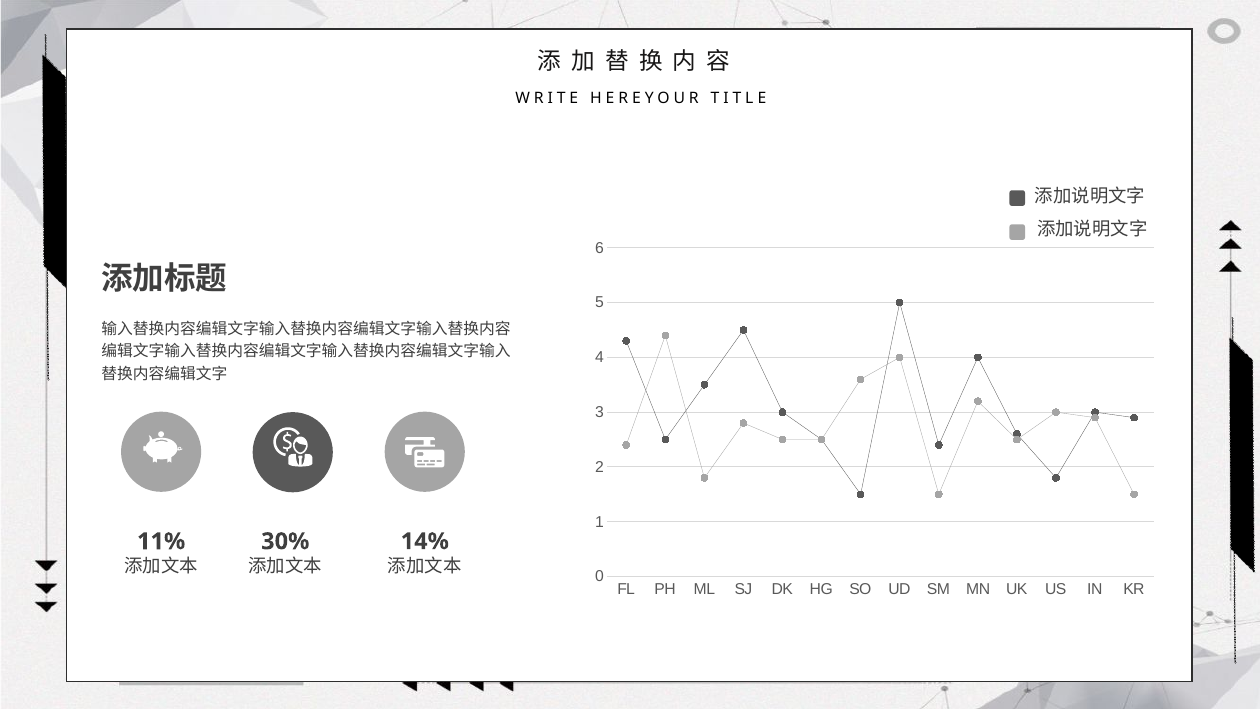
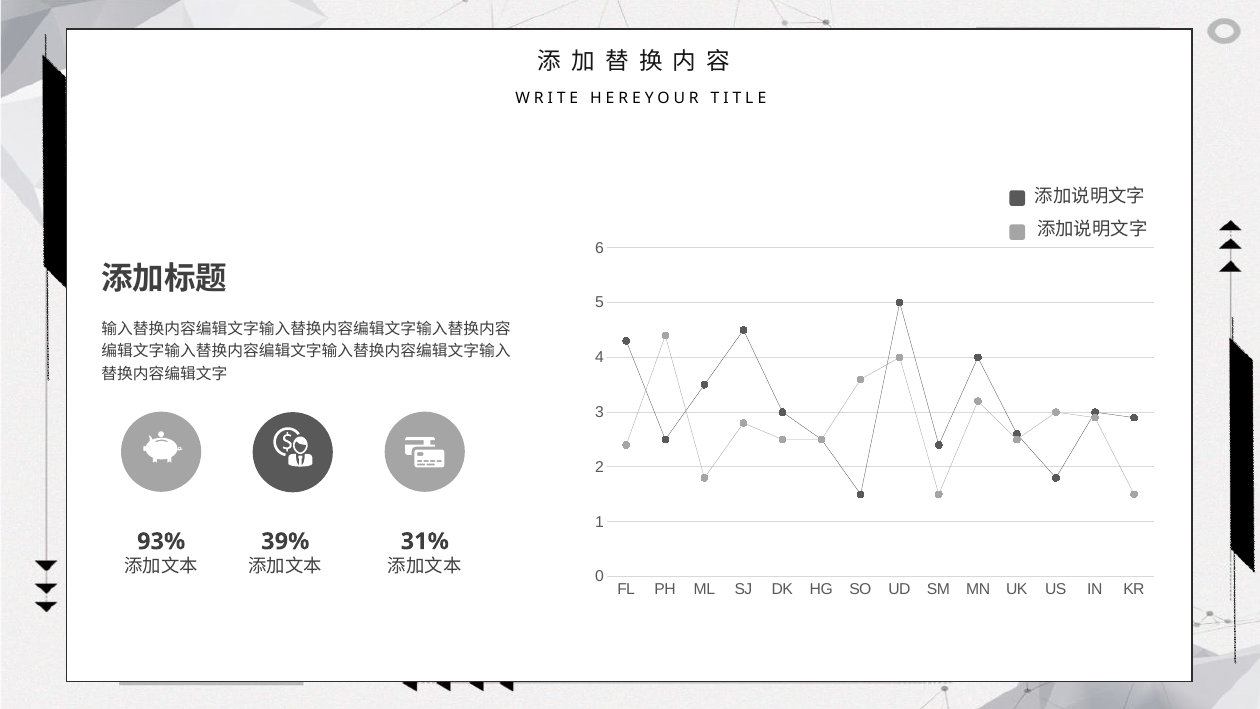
11%: 11% -> 93% (161, 541)
30%: 30% -> 39% (285, 541)
14%: 14% -> 31% (425, 541)
